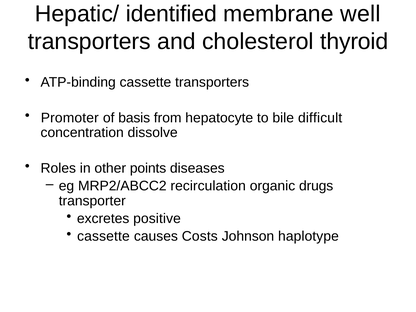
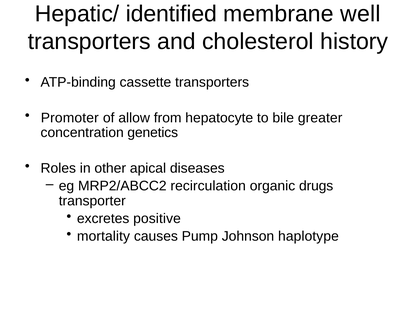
thyroid: thyroid -> history (354, 41)
basis: basis -> allow (134, 118)
difficult: difficult -> greater (320, 118)
dissolve: dissolve -> genetics (153, 133)
points: points -> apical (148, 168)
cassette: cassette -> mortality (103, 236)
Costs: Costs -> Pump (200, 236)
